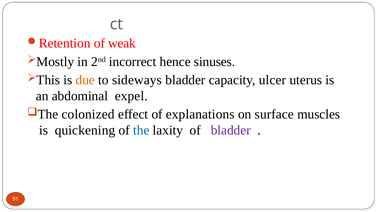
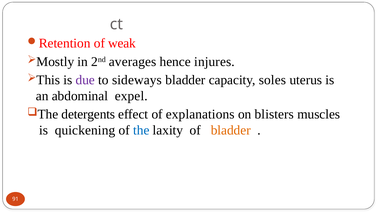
incorrect: incorrect -> averages (133, 62)
sinuses: sinuses -> injures (214, 62)
due colour: orange -> purple (85, 80)
ulcer: ulcer -> soles (272, 80)
colonized: colonized -> detergents (88, 114)
surface: surface -> blisters (274, 114)
bladder colour: purple -> orange (231, 130)
